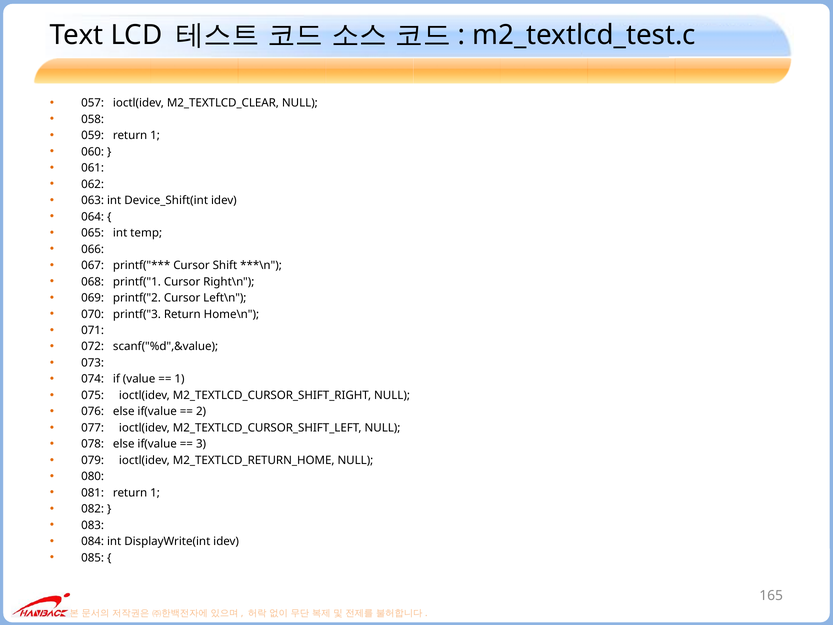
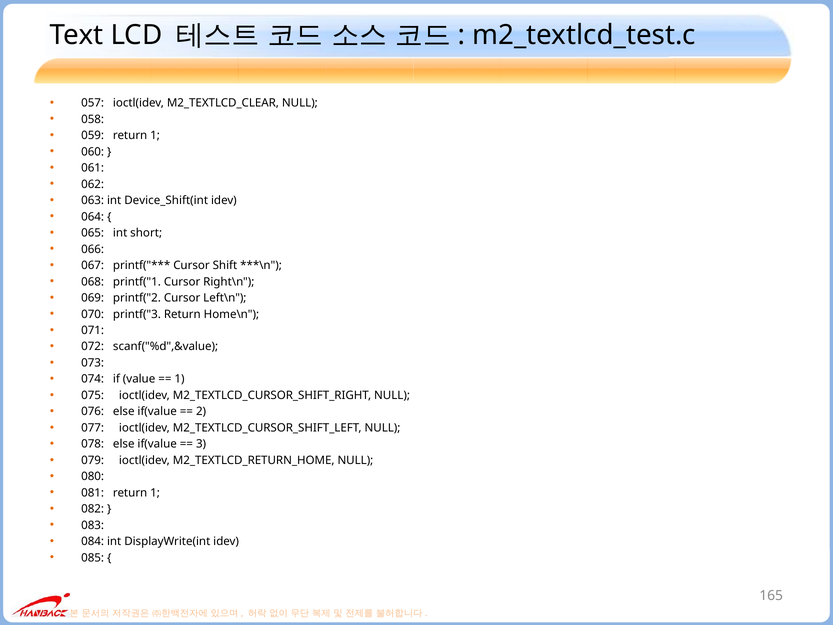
temp: temp -> short (146, 233)
